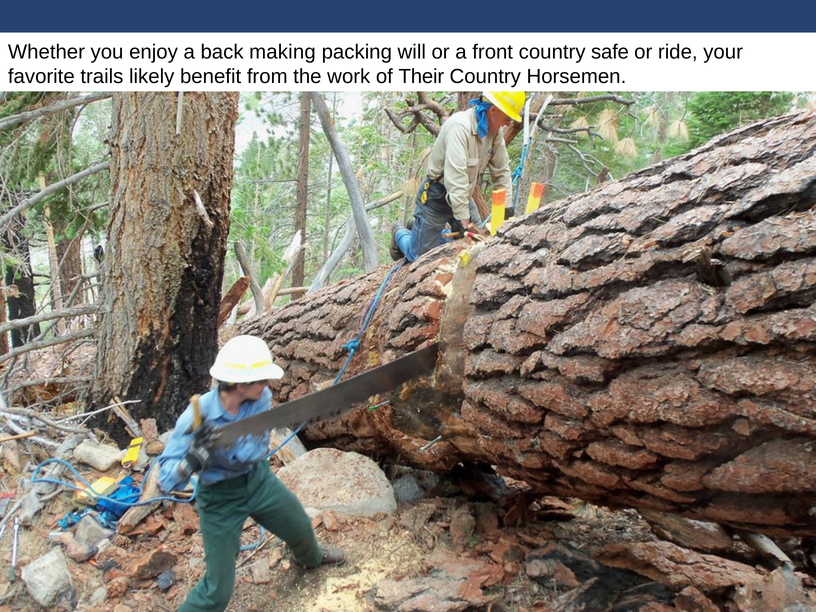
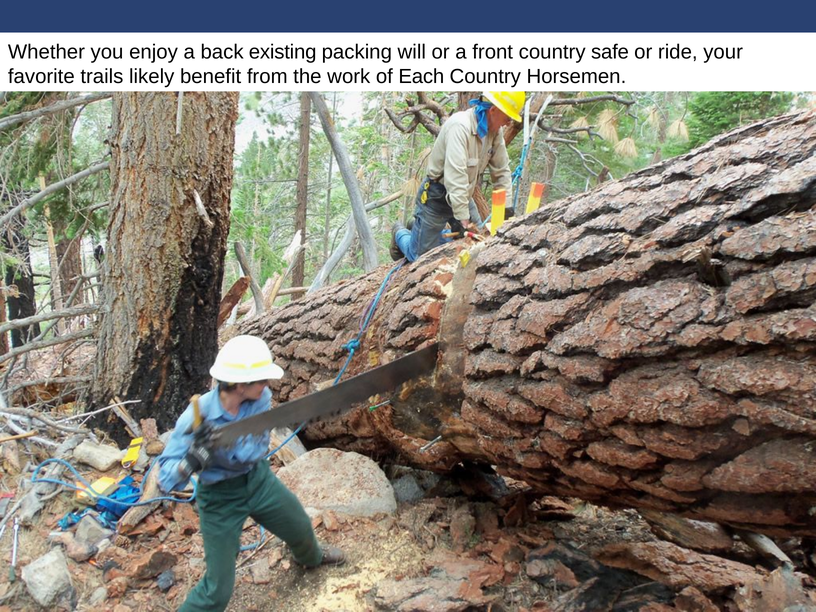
making: making -> existing (283, 52)
Their: Their -> Each (421, 77)
